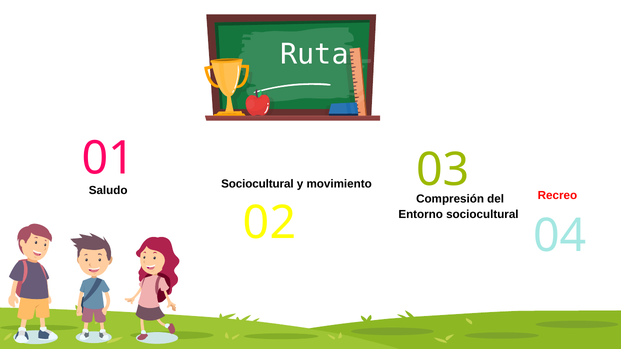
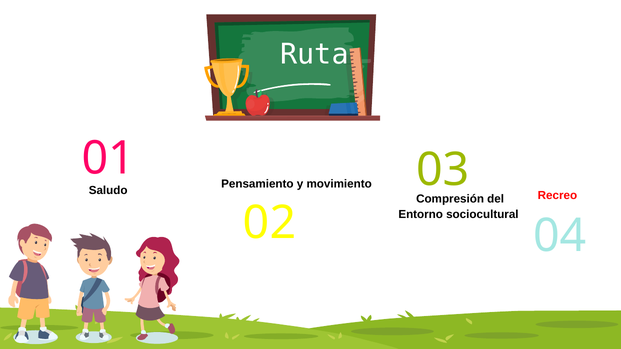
Sociocultural: Sociocultural -> Pensamiento (257, 184)
